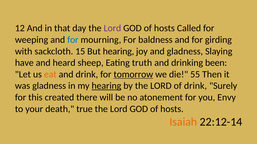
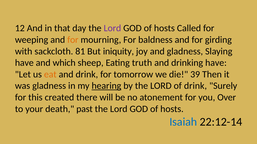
for colour: blue -> orange (73, 40)
15: 15 -> 81 (80, 51)
But hearing: hearing -> iniquity (118, 51)
heard: heard -> which (64, 63)
drinking been: been -> have (216, 63)
tomorrow underline: present -> none (133, 75)
55: 55 -> 39 (195, 75)
Envy: Envy -> Over (227, 98)
true: true -> past (85, 109)
Isaiah colour: orange -> blue (183, 122)
